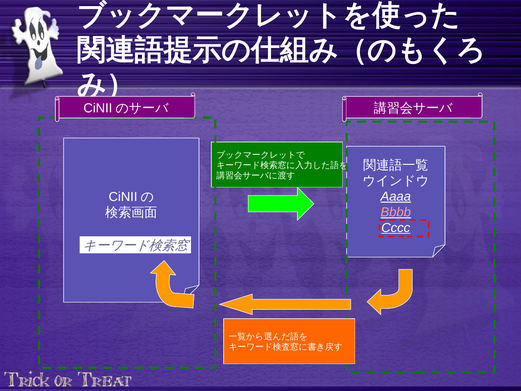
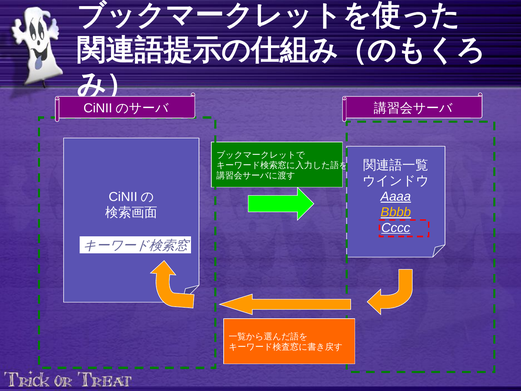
Bbbb colour: pink -> yellow (396, 212)
